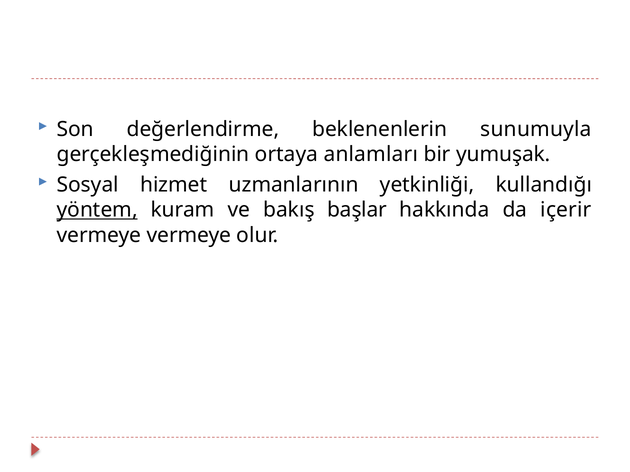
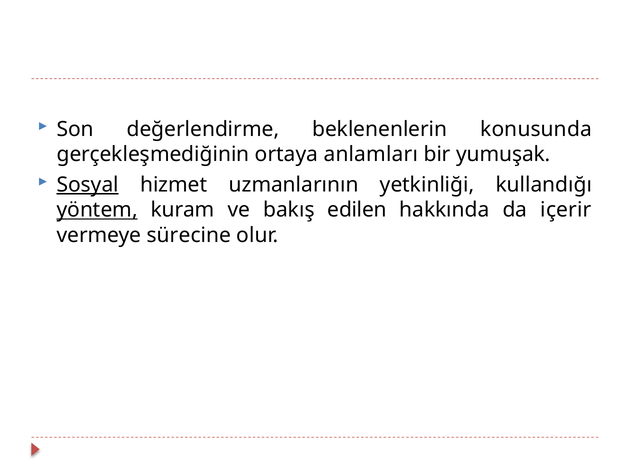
sunumuyla: sunumuyla -> konusunda (536, 129)
Sosyal underline: none -> present (88, 185)
başlar: başlar -> edilen (357, 210)
vermeye vermeye: vermeye -> sürecine (189, 235)
